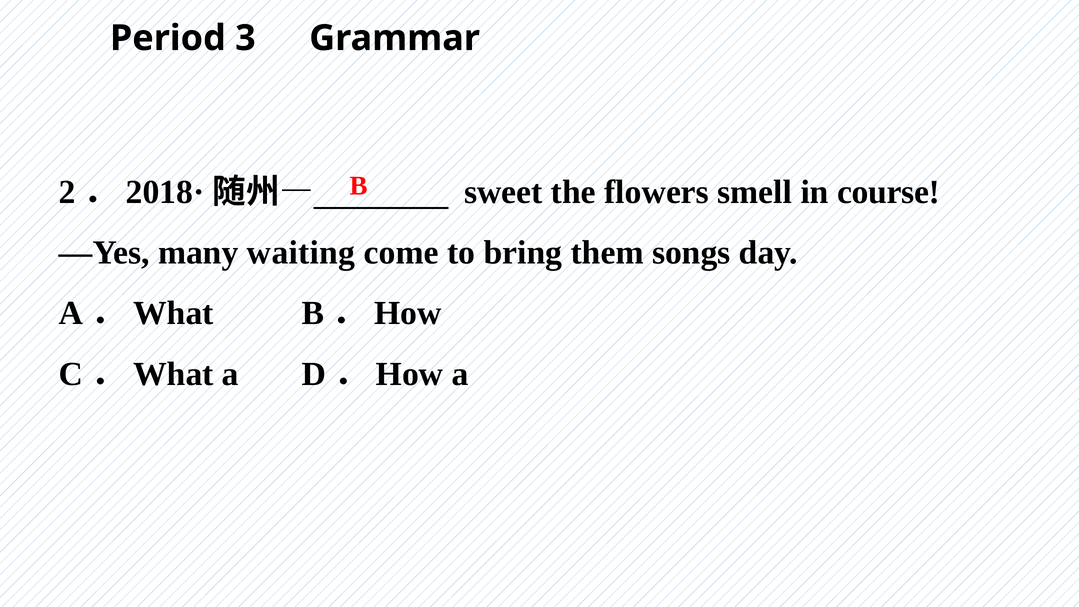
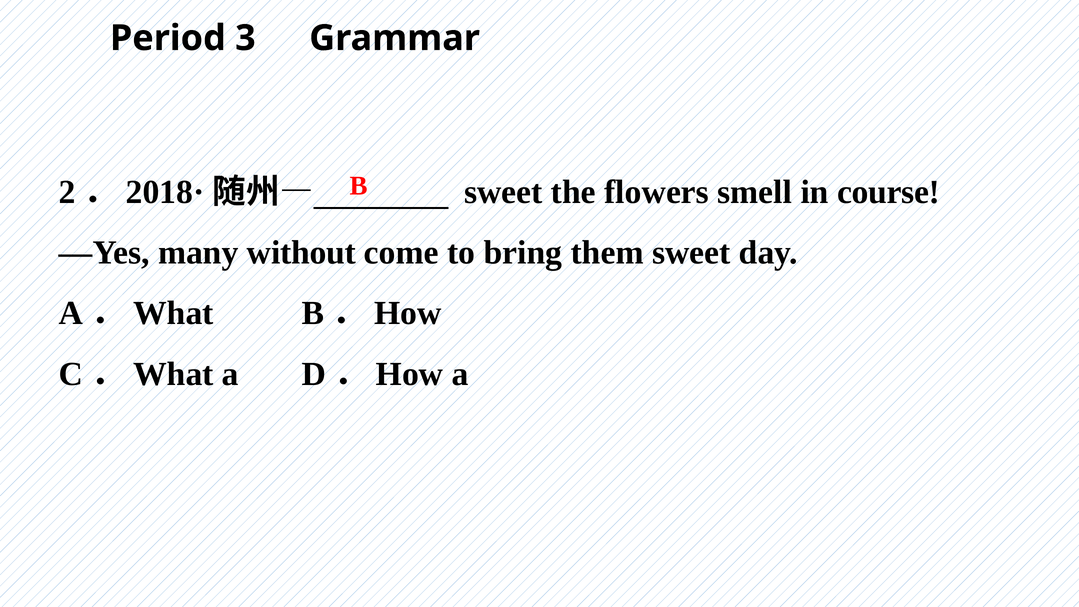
waiting: waiting -> without (301, 253)
them songs: songs -> sweet (691, 253)
